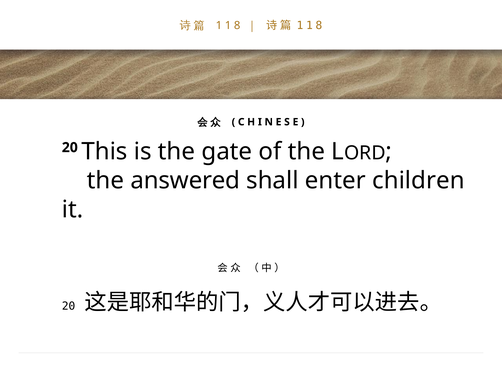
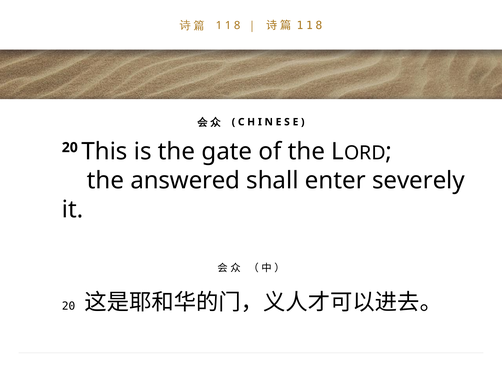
children: children -> severely (418, 180)
